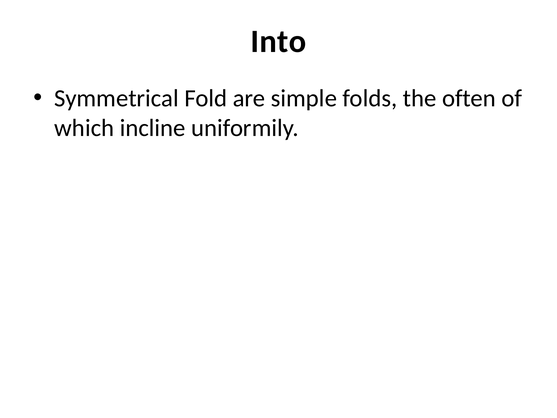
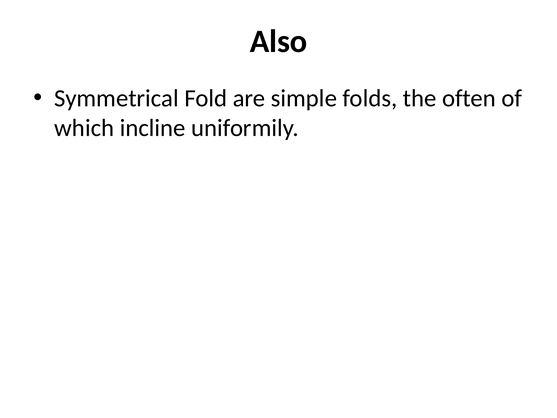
Into: Into -> Also (279, 41)
